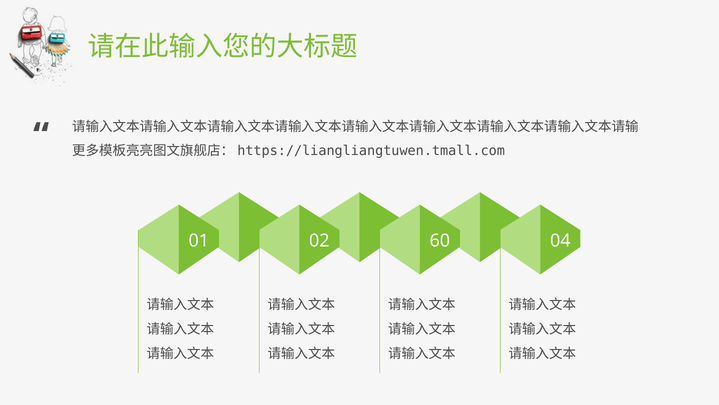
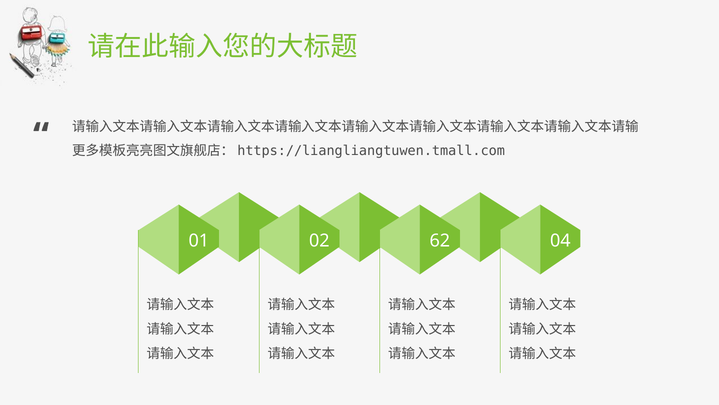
60: 60 -> 62 (440, 240)
